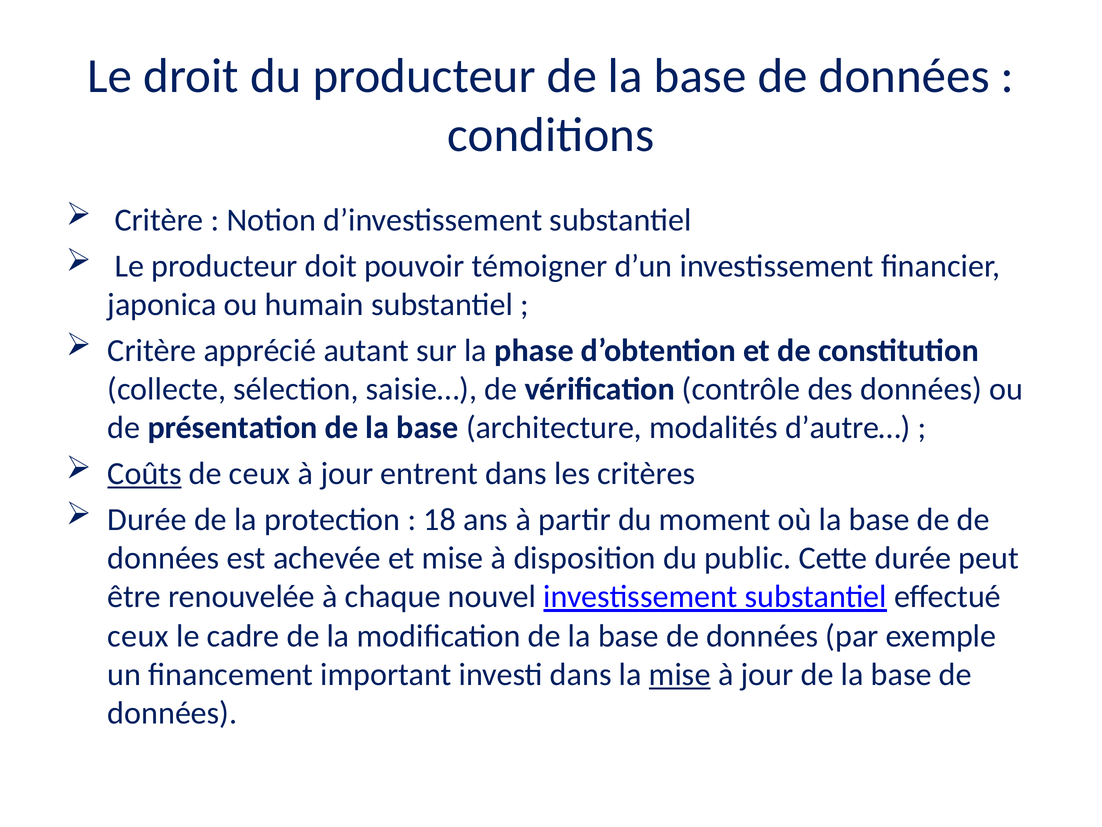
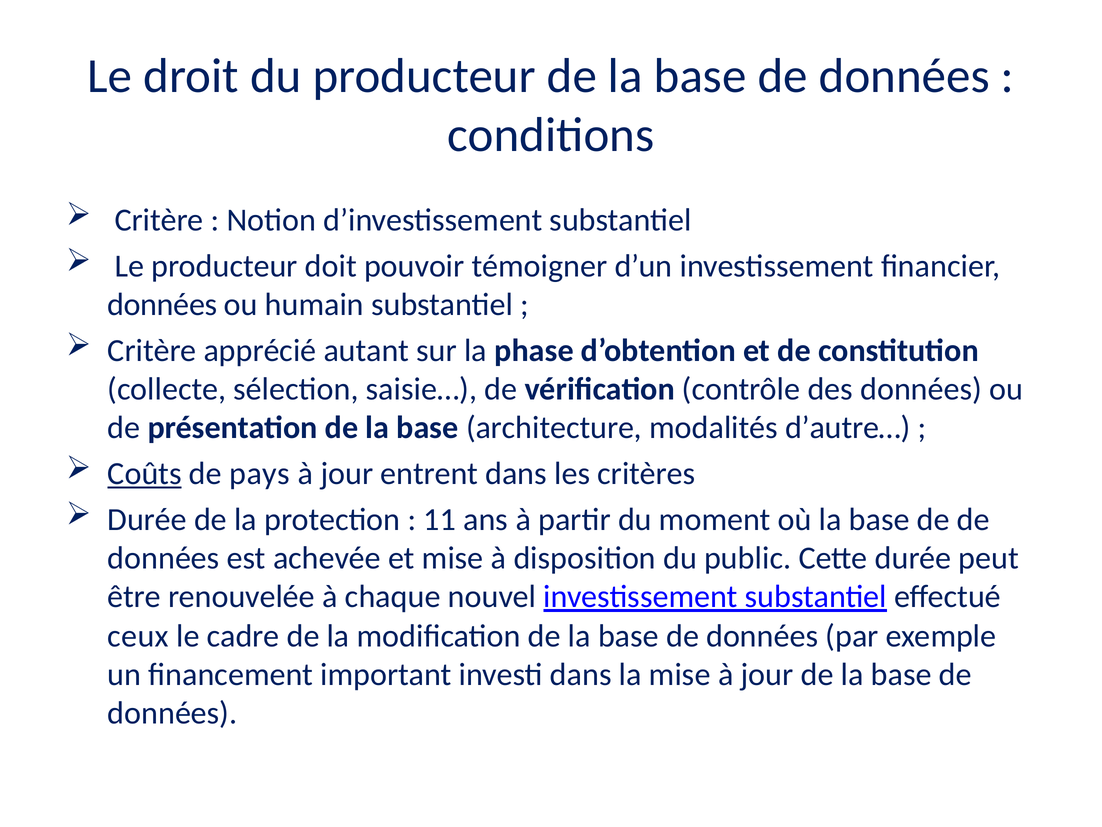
japonica: japonica -> données (162, 304)
de ceux: ceux -> pays (260, 473)
18: 18 -> 11 (440, 519)
mise underline: present -> none (680, 674)
